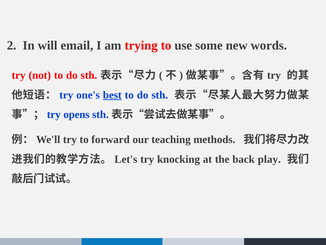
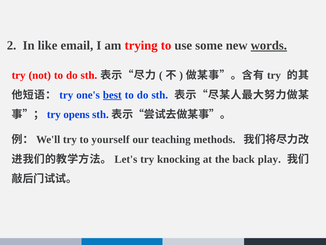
will: will -> like (48, 45)
words underline: none -> present (269, 45)
forward: forward -> yourself (111, 139)
